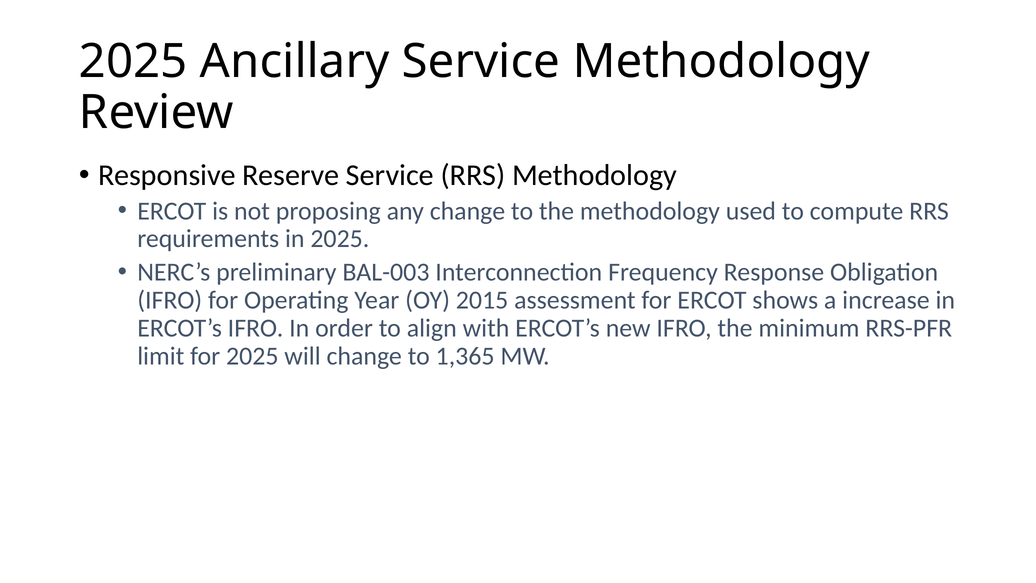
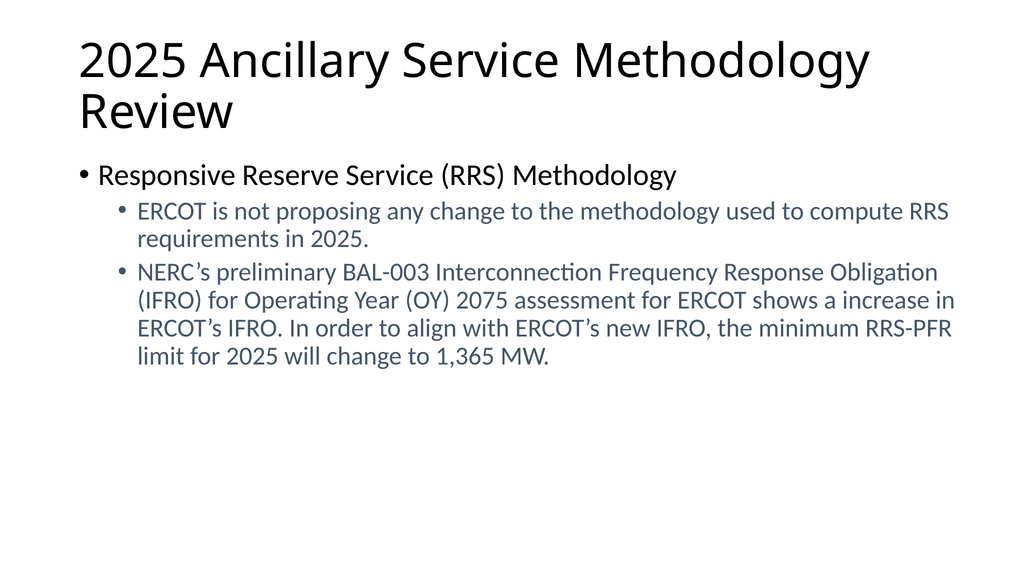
2015: 2015 -> 2075 (482, 300)
